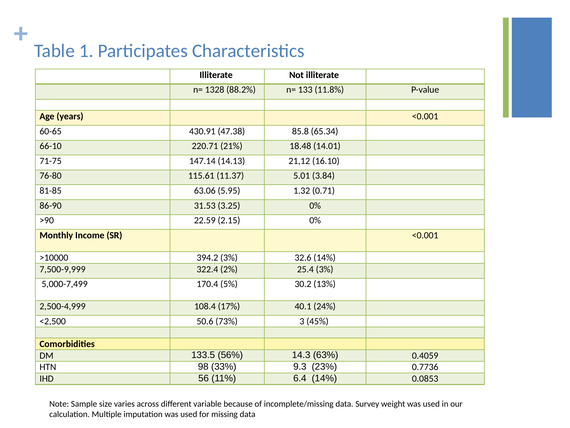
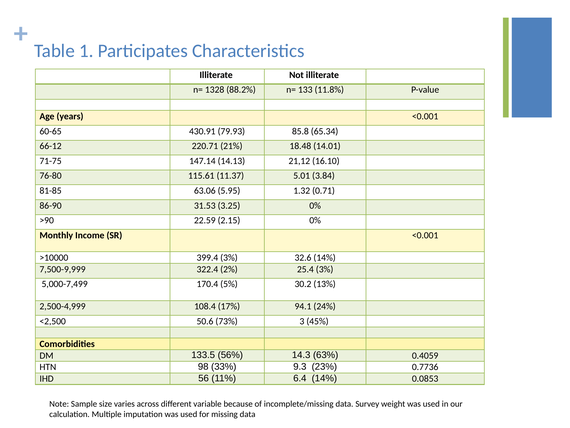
47.38: 47.38 -> 79.93 (231, 131)
66-10: 66-10 -> 66-12 (51, 146)
394.2: 394.2 -> 399.4 (207, 257)
40.1: 40.1 -> 94.1 (303, 306)
